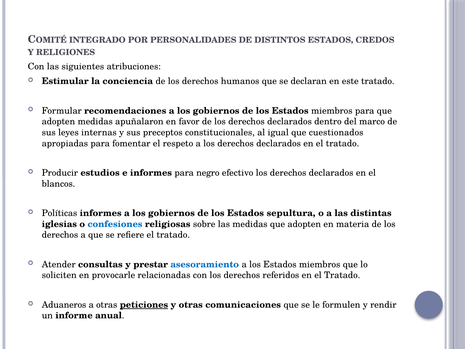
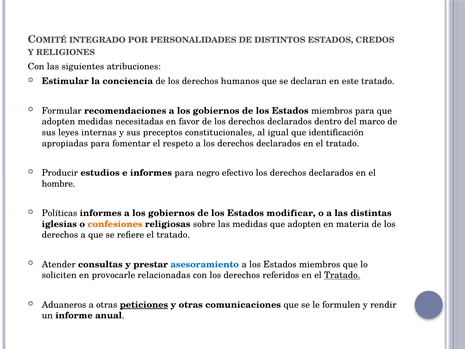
apuñalaron: apuñalaron -> necesitadas (139, 122)
cuestionados: cuestionados -> identificación (336, 132)
blancos: blancos -> hombre (58, 184)
sepultura: sepultura -> modificar (291, 213)
confesiones colour: blue -> orange (115, 224)
Tratado underline: none -> present (342, 275)
